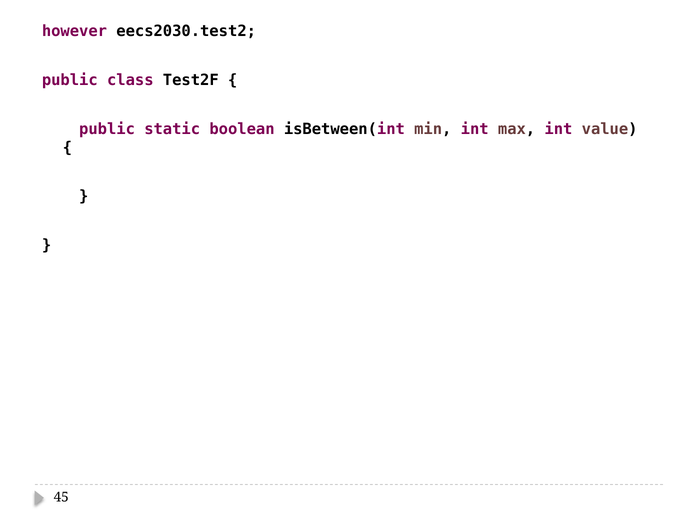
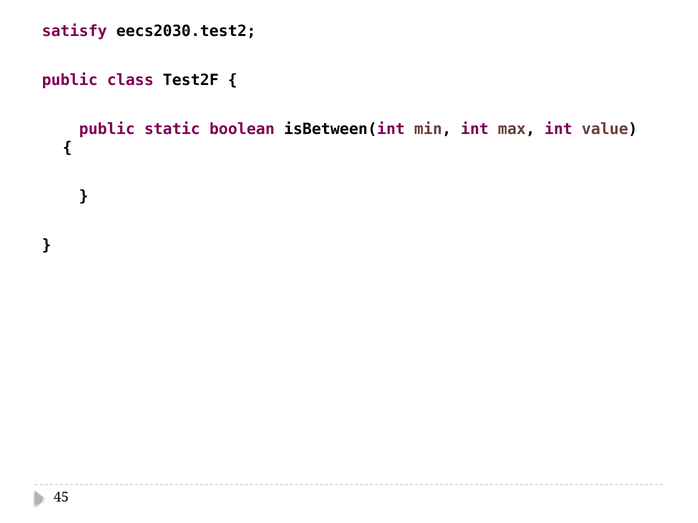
however: however -> satisfy (74, 31)
